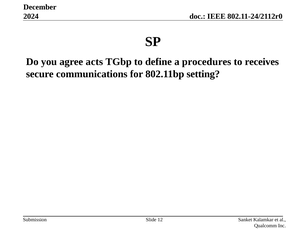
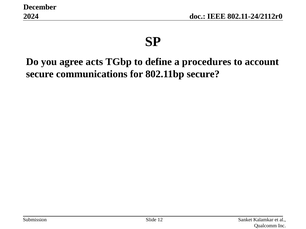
receives: receives -> account (262, 62)
802.11bp setting: setting -> secure (203, 74)
